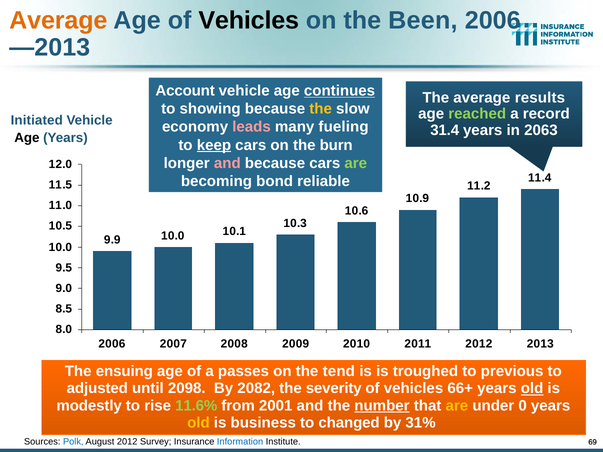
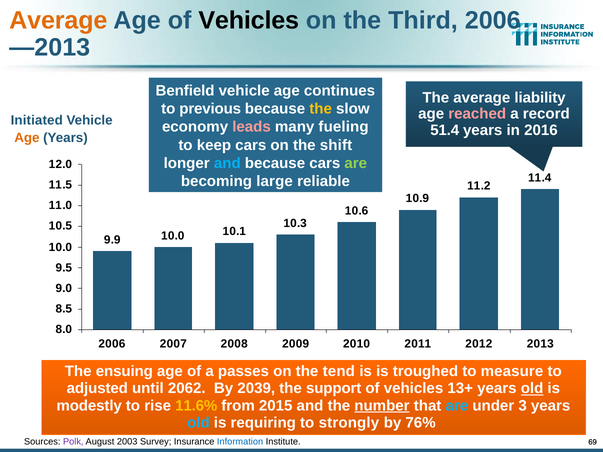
Been: Been -> Third (423, 21)
Account: Account -> Benfield (185, 91)
continues underline: present -> none (340, 91)
results: results -> liability (540, 98)
showing: showing -> previous (210, 109)
reached colour: light green -> pink (477, 114)
31.4: 31.4 -> 51.4 (445, 130)
2063: 2063 -> 2016 (541, 130)
Age colour: black -> orange (27, 138)
keep underline: present -> none (214, 145)
burn: burn -> shift (336, 145)
and colour: pink -> light blue (227, 163)
bond: bond -> large (275, 181)
previous: previous -> measure (512, 372)
2098: 2098 -> 2062 (187, 389)
2082: 2082 -> 2039 (256, 389)
severity: severity -> support (334, 389)
66+: 66+ -> 13+ (460, 389)
11.6% colour: light green -> yellow (196, 406)
2001: 2001 -> 2015 (276, 406)
are colour: yellow -> light blue (457, 406)
0: 0 -> 3 (523, 406)
old colour: yellow -> light blue (198, 423)
business: business -> requiring (263, 423)
changed: changed -> strongly (349, 423)
31%: 31% -> 76% (421, 423)
Polk colour: blue -> purple (73, 442)
August 2012: 2012 -> 2003 (127, 442)
